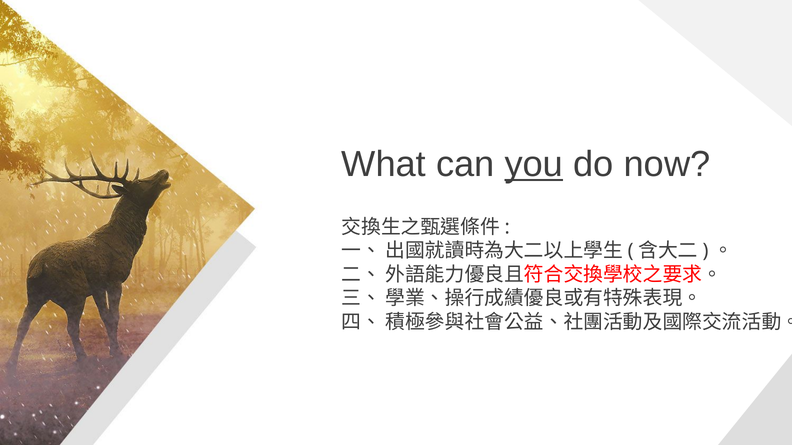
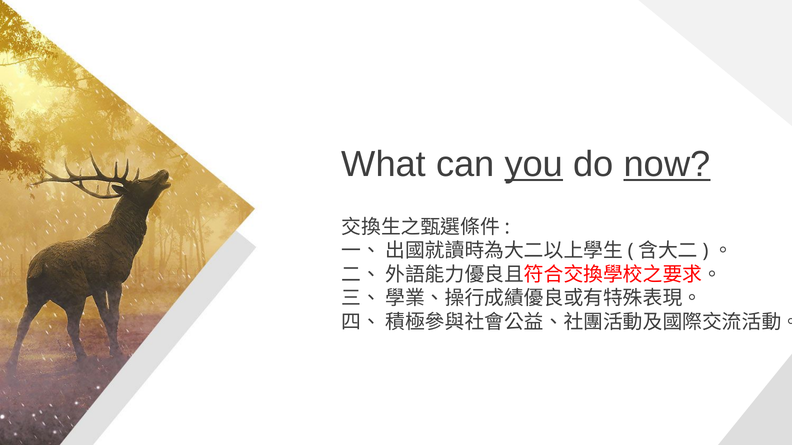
now underline: none -> present (667, 165)
